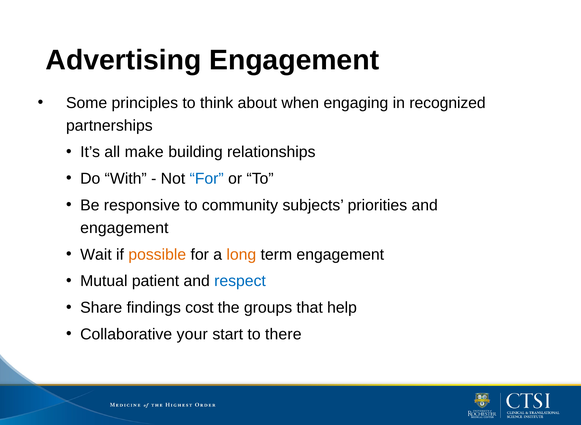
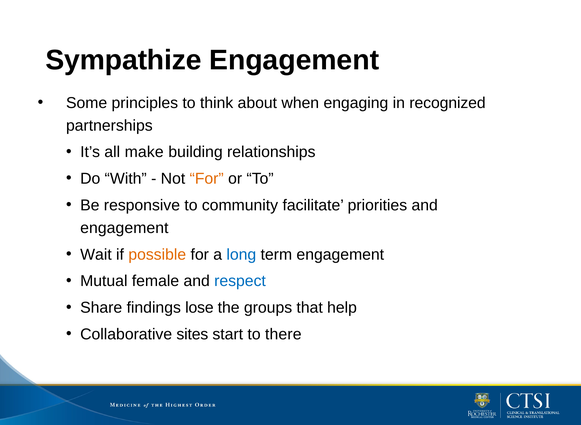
Advertising: Advertising -> Sympathize (124, 60)
For colour: blue -> orange (207, 179)
subjects: subjects -> facilitate (313, 205)
long colour: orange -> blue (241, 255)
patient: patient -> female (155, 281)
cost: cost -> lose (199, 308)
your: your -> sites (192, 334)
